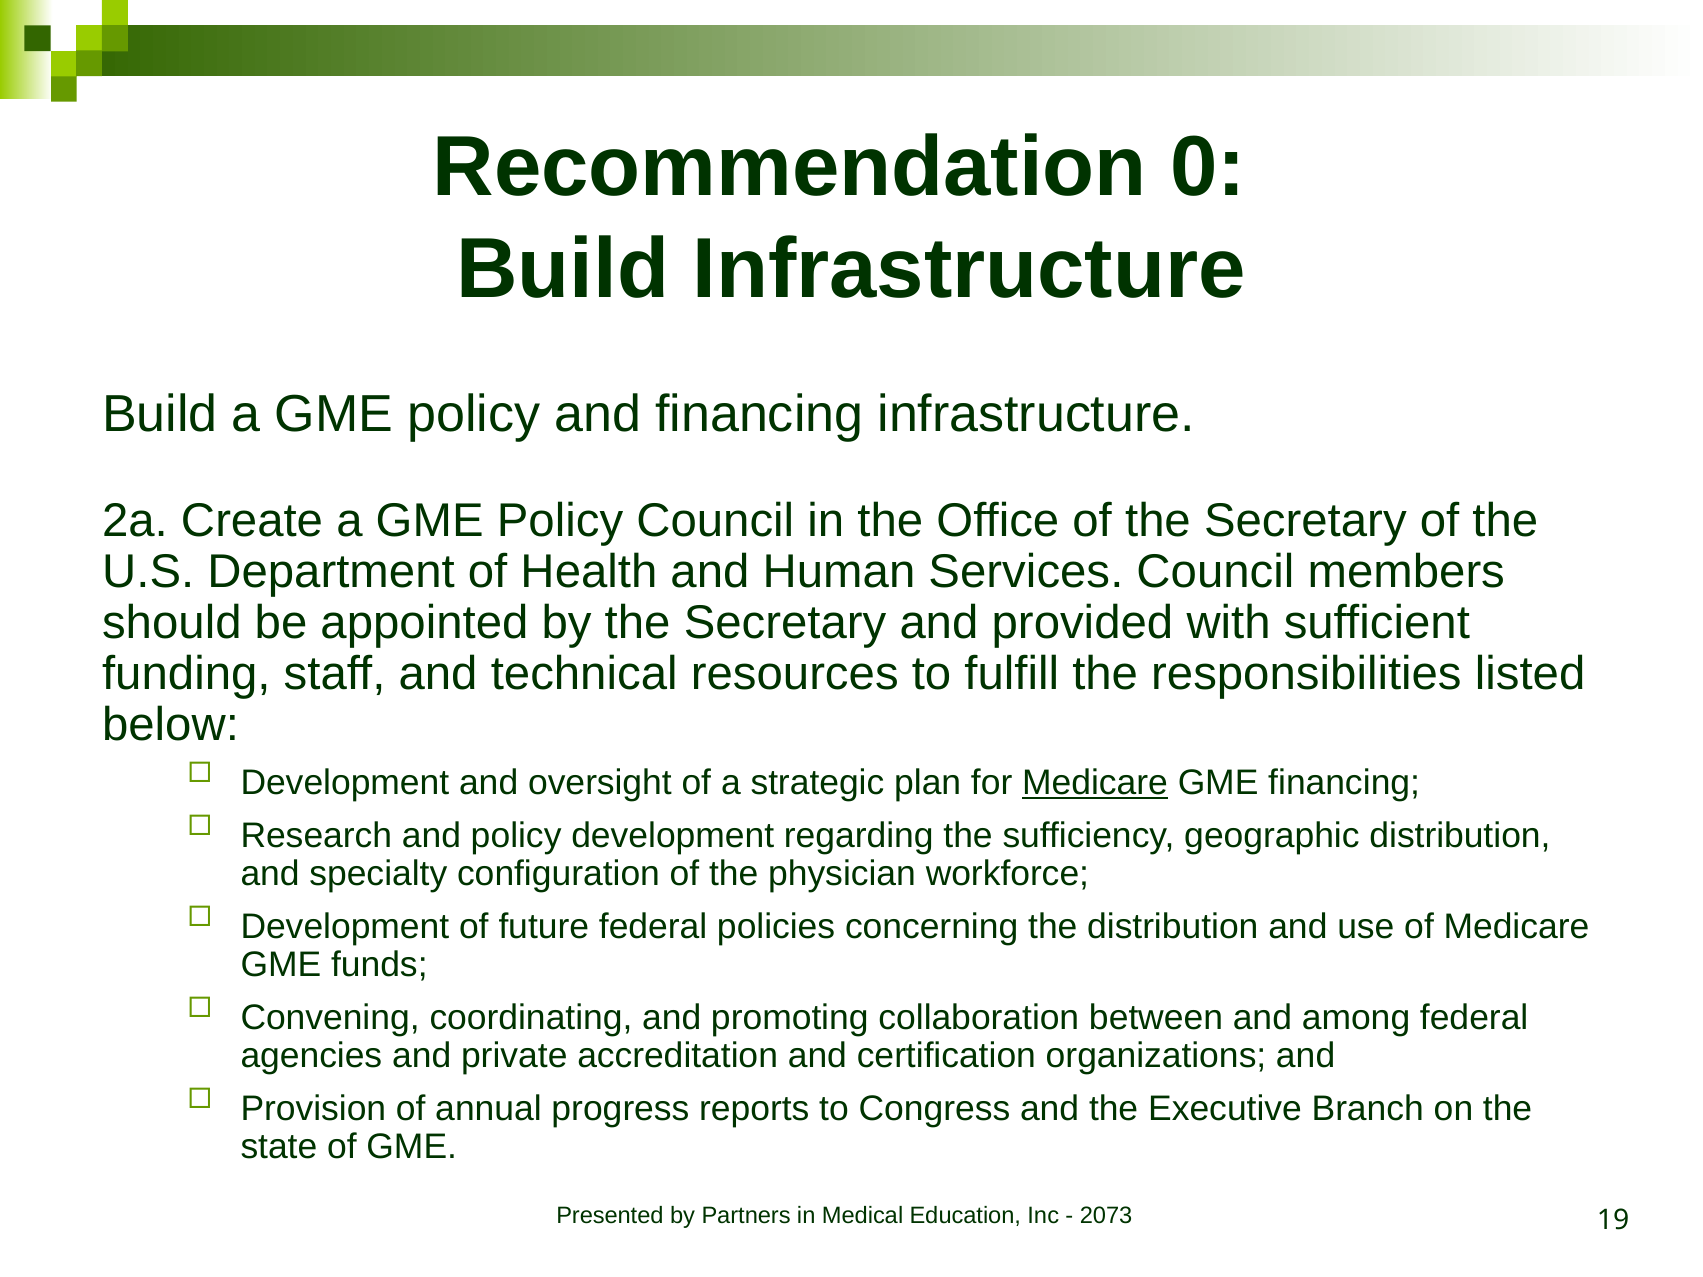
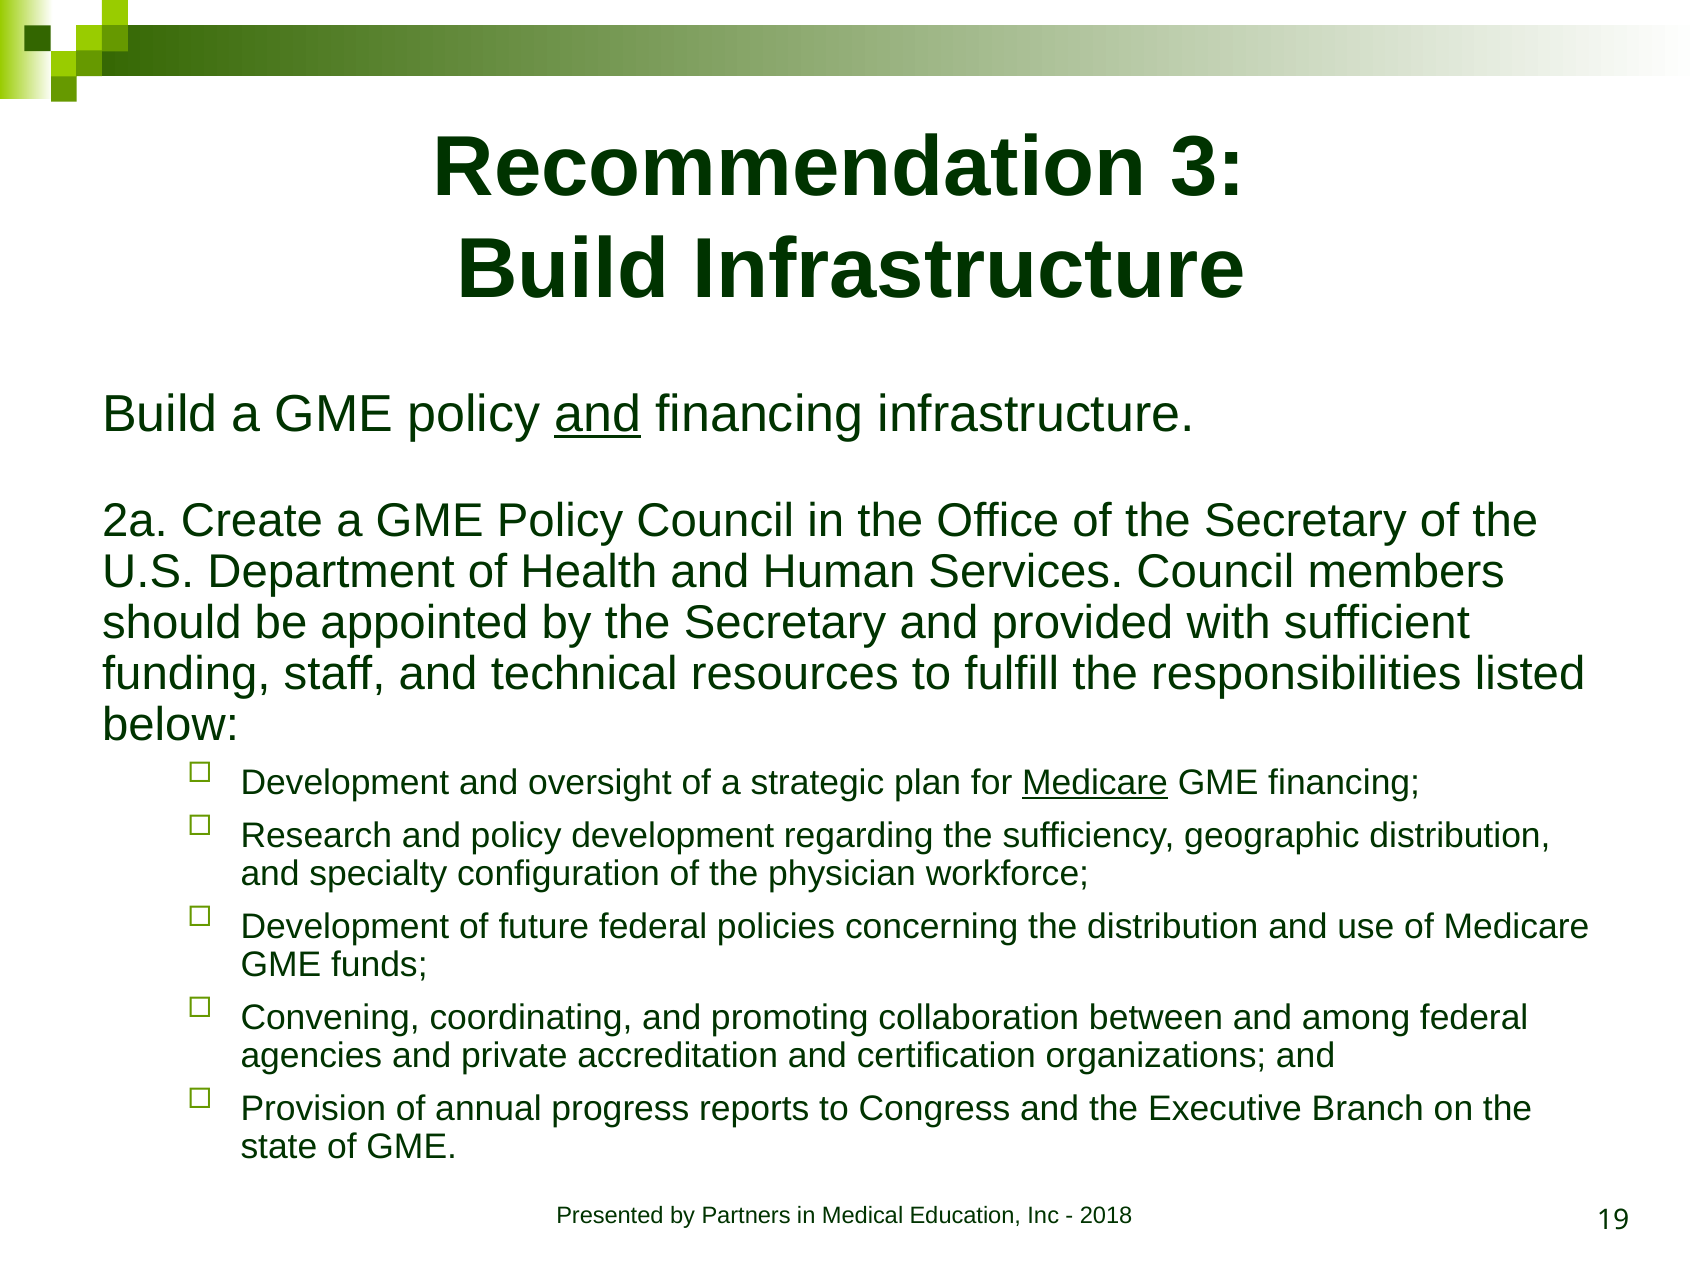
0: 0 -> 3 (1208, 168)
and underline: none -> present (598, 414)
2073: 2073 -> 2018 (1106, 1216)
